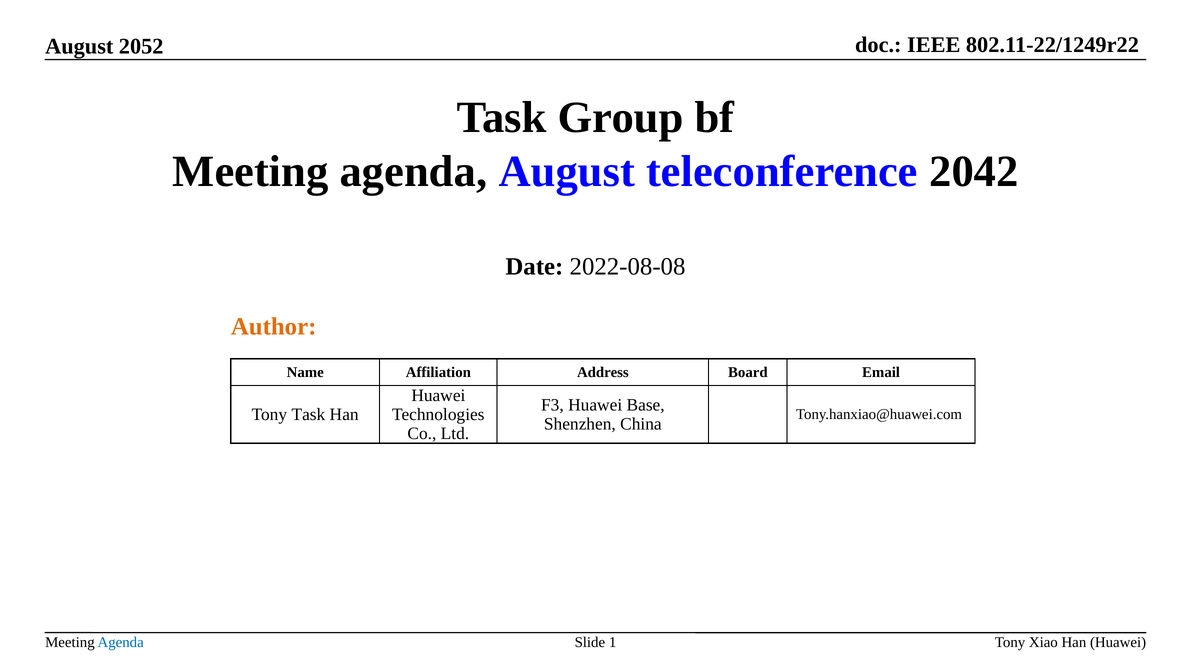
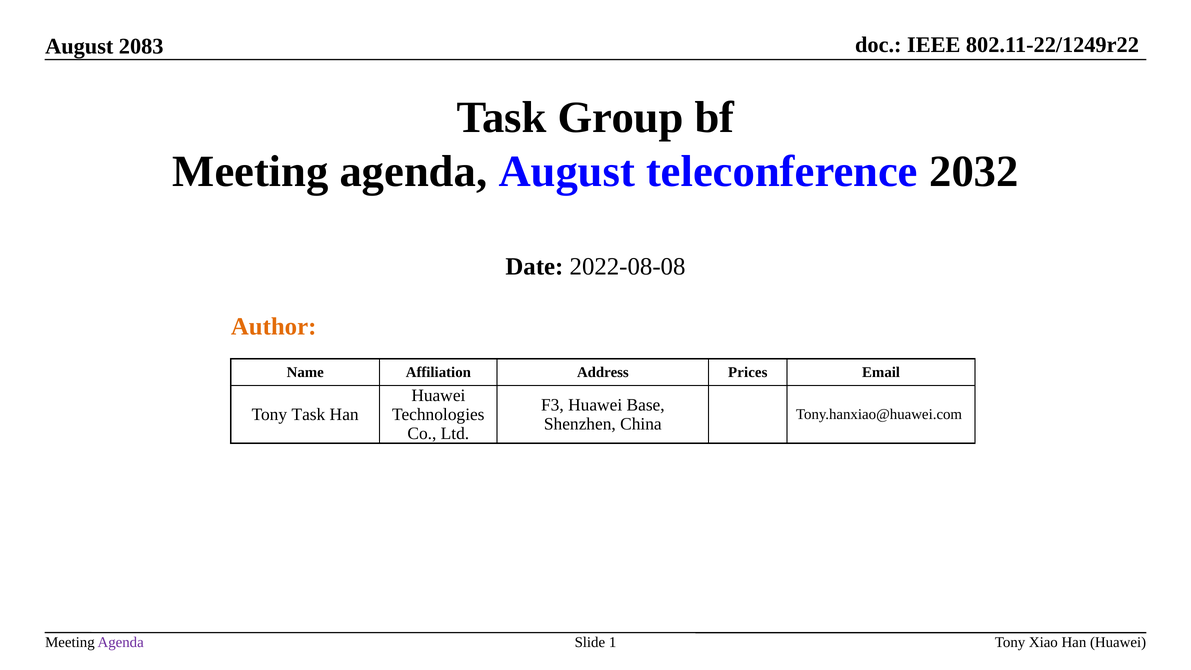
2052: 2052 -> 2083 (141, 46)
2042: 2042 -> 2032 (974, 171)
Board: Board -> Prices (748, 372)
Agenda colour: blue -> purple (121, 642)
